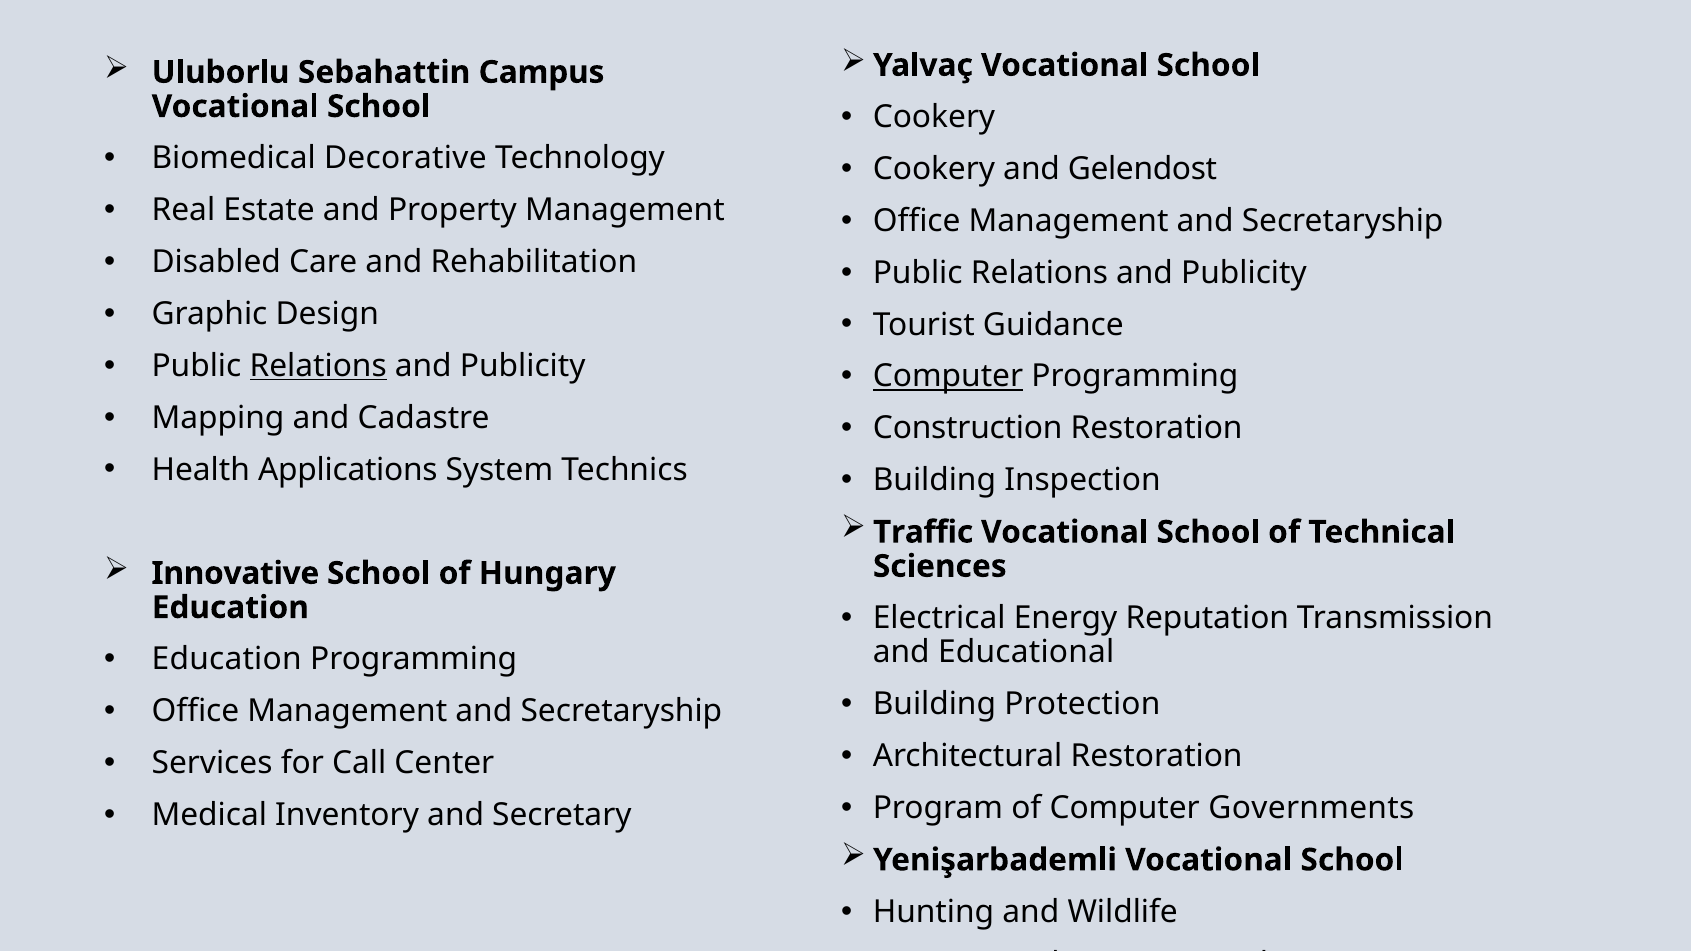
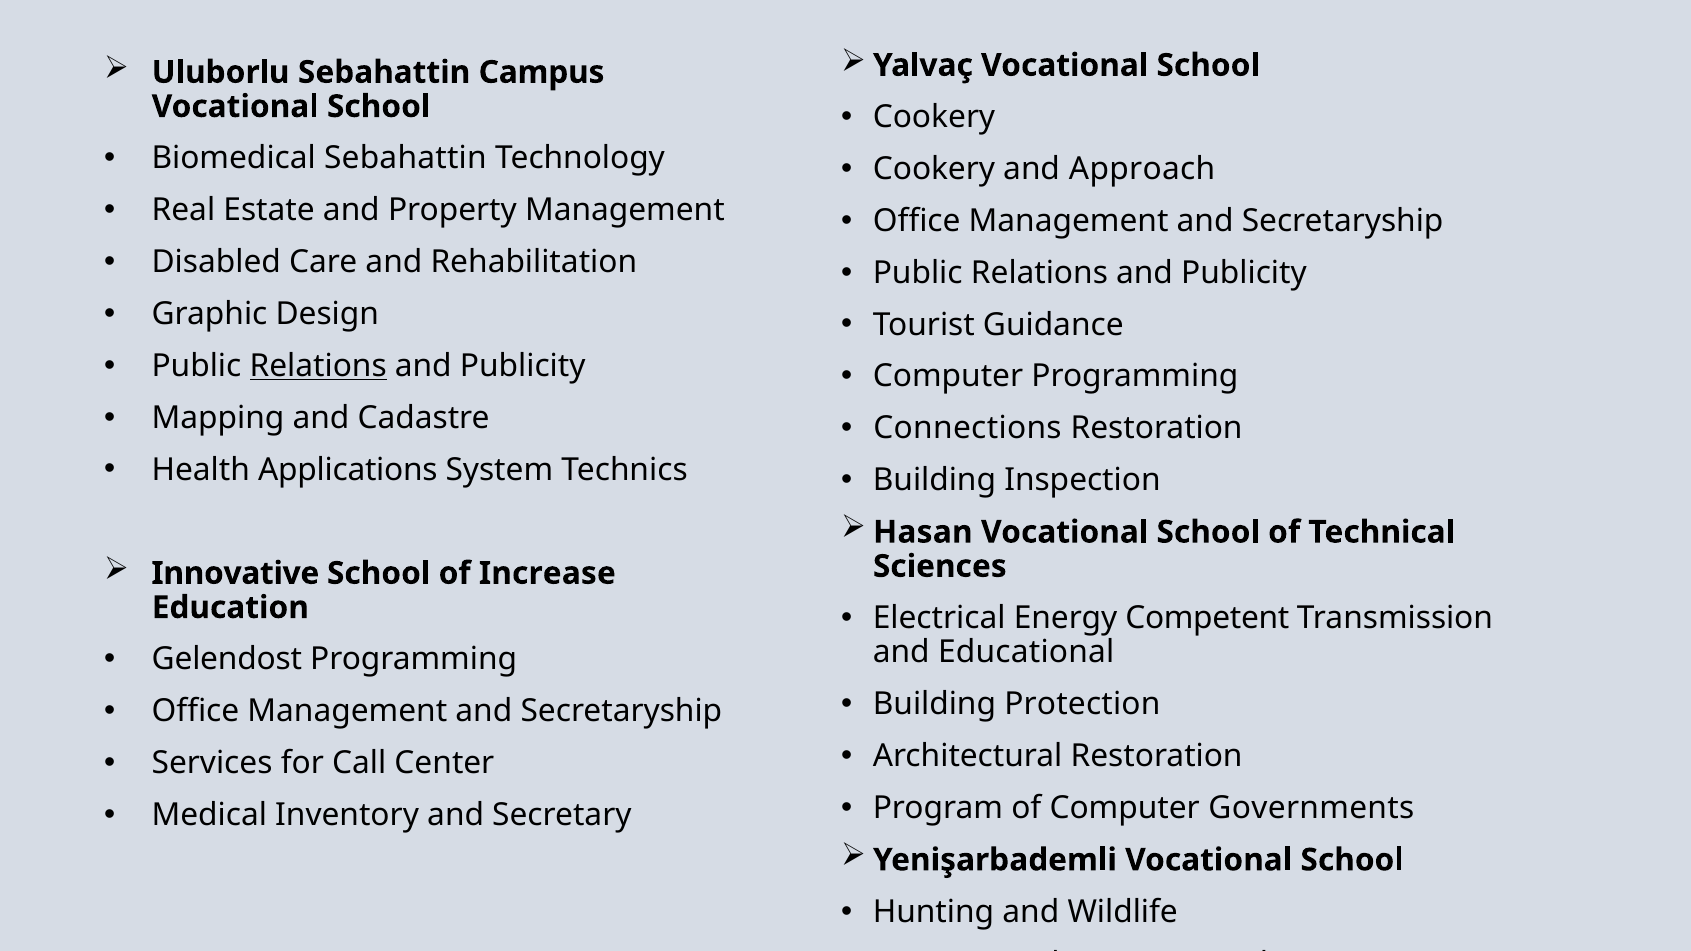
Biomedical Decorative: Decorative -> Sebahattin (405, 158)
Gelendost: Gelendost -> Approach (1142, 169)
Computer underline: present -> none (948, 377)
Construction: Construction -> Connections (967, 428)
Traffic: Traffic -> Hasan (923, 532)
Hungary: Hungary -> Increase (547, 573)
Reputation: Reputation -> Competent (1207, 618)
Education: Education -> Gelendost (227, 660)
